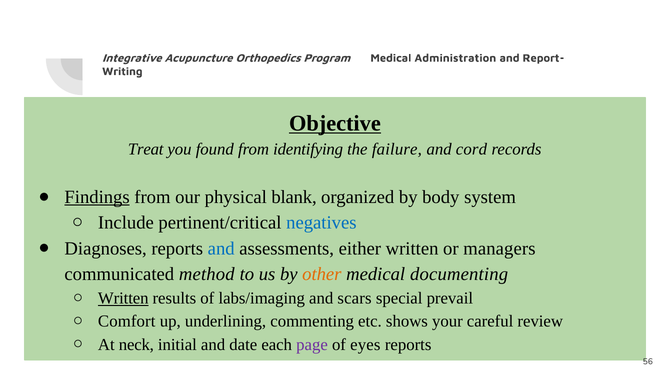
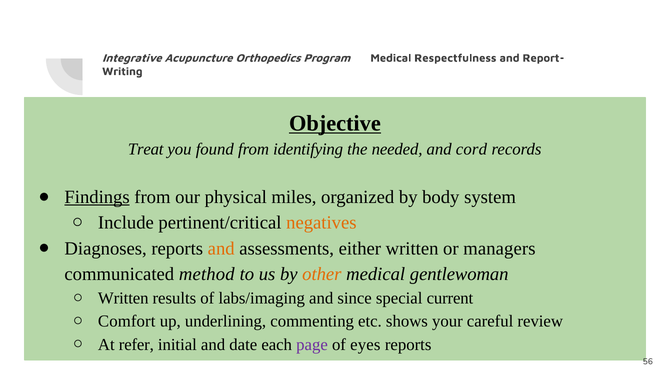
Administration: Administration -> Respectfulness (455, 58)
failure: failure -> needed (397, 149)
blank: blank -> miles (294, 197)
negatives colour: blue -> orange (321, 223)
and colour: blue -> orange (221, 248)
documenting: documenting -> gentlewoman (459, 274)
Written underline: present -> none (123, 298)
scars: scars -> since (355, 298)
prevail: prevail -> current (450, 298)
neck: neck -> refer (136, 344)
